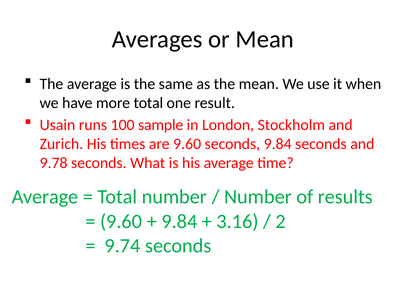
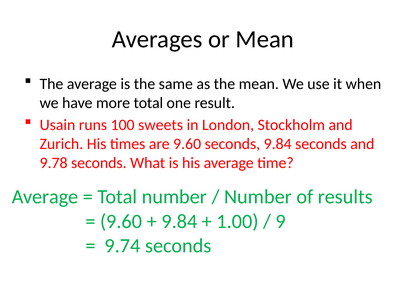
sample: sample -> sweets (161, 125)
3.16: 3.16 -> 1.00 (238, 221)
2: 2 -> 9 (281, 221)
